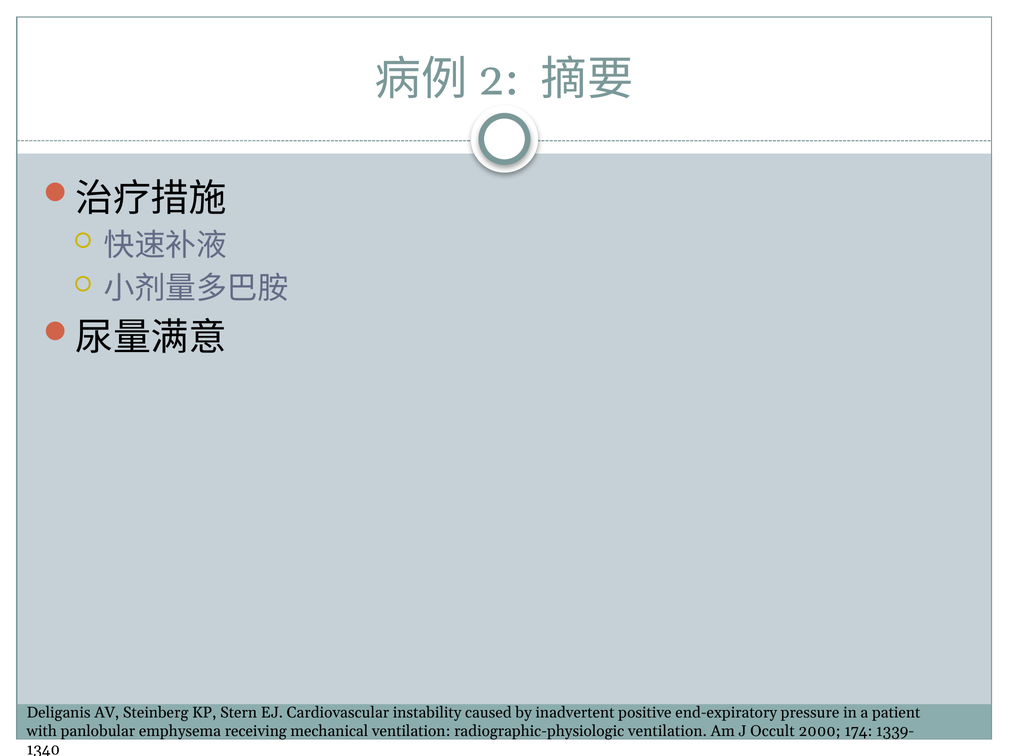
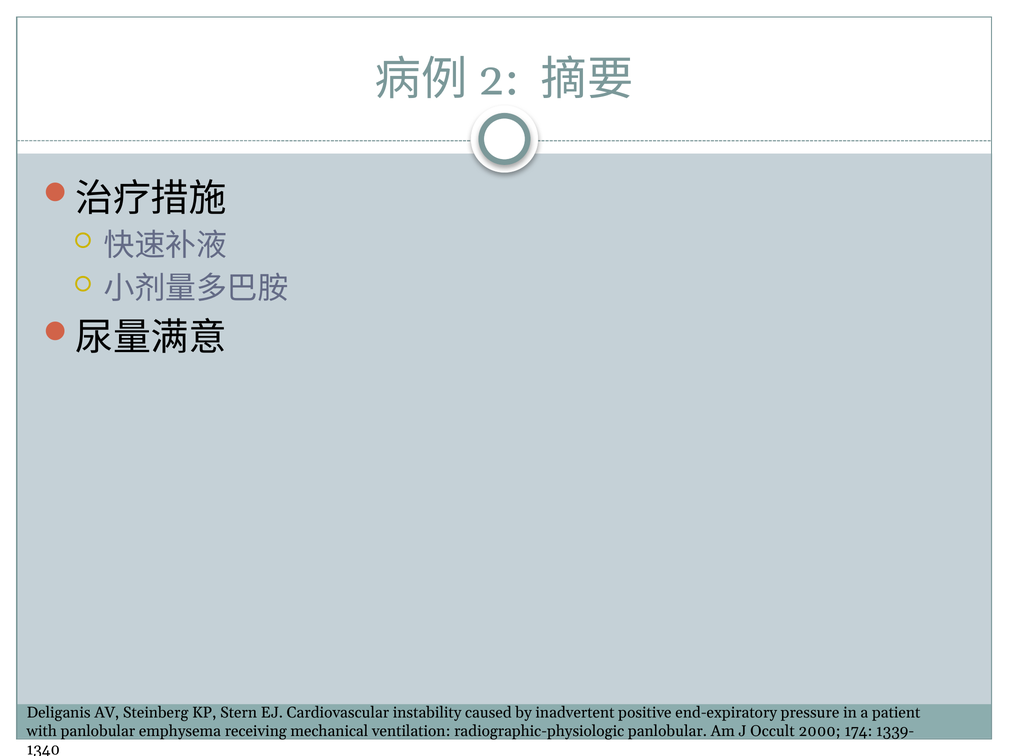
radiographic-physiologic ventilation: ventilation -> panlobular (667, 732)
